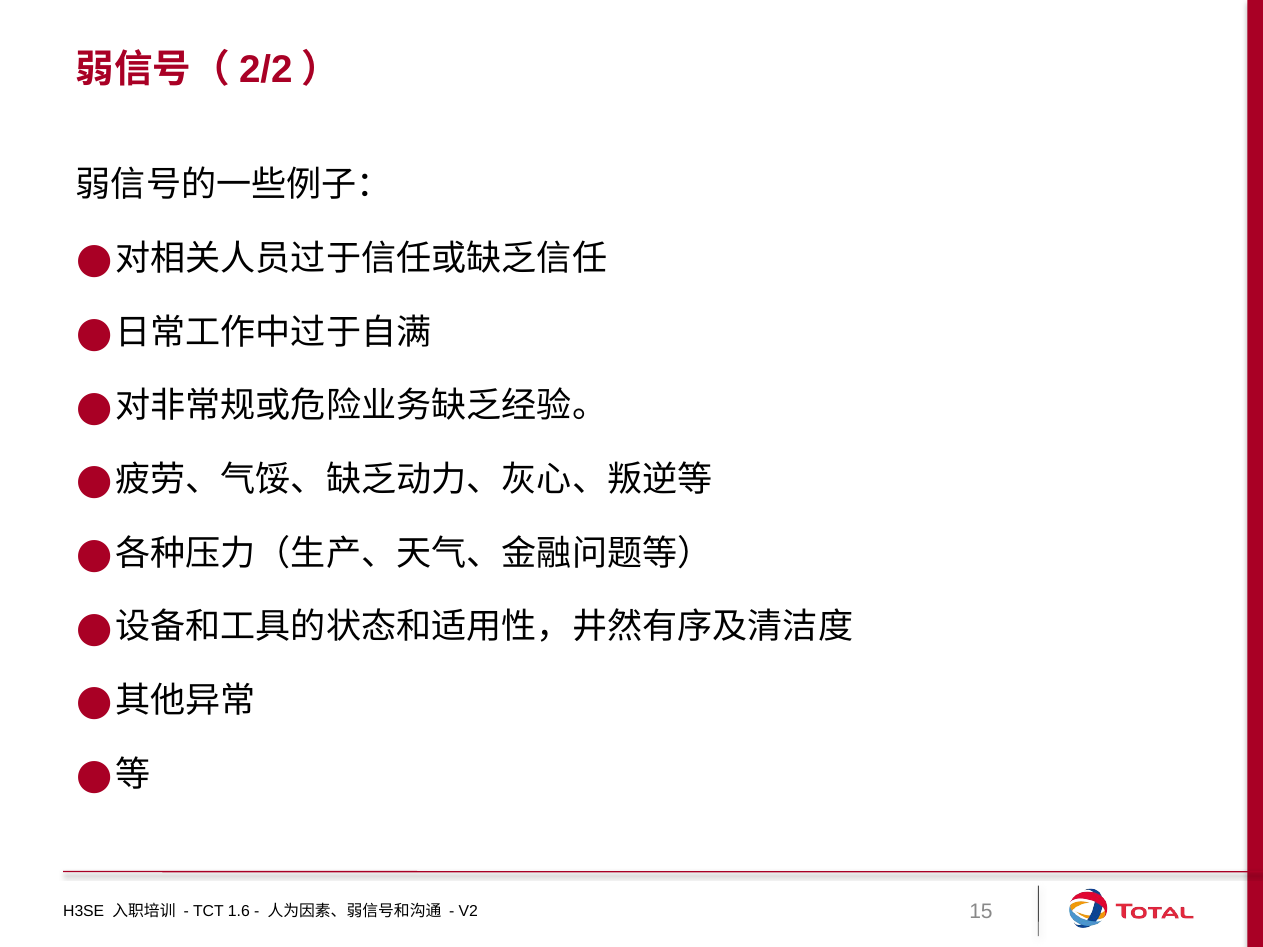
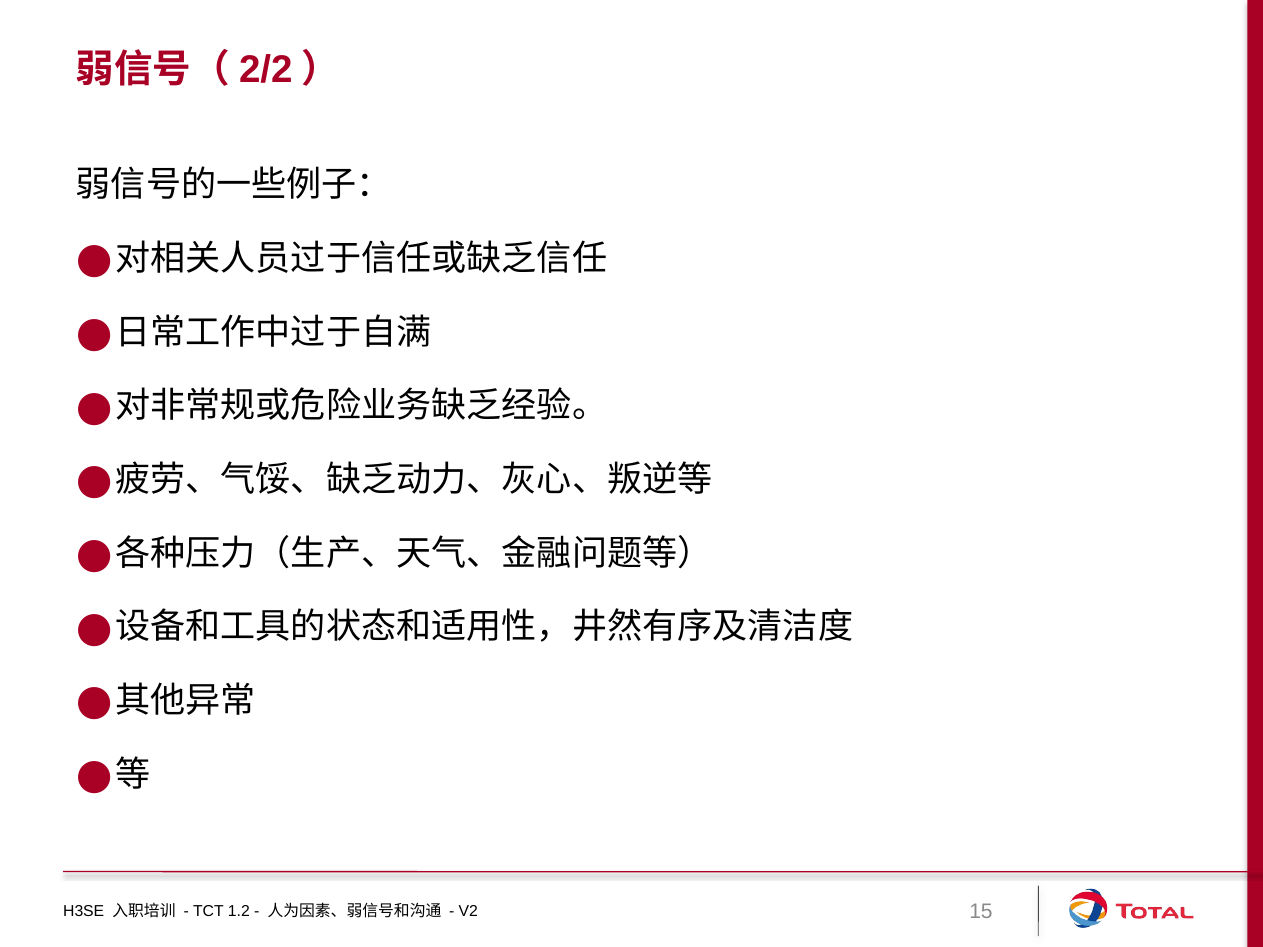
1.6: 1.6 -> 1.2 (239, 912)
